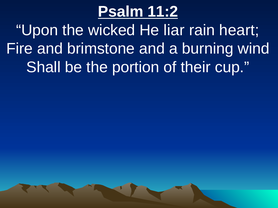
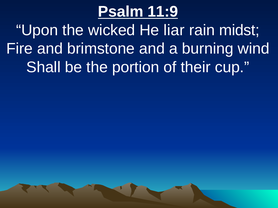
11:2: 11:2 -> 11:9 (163, 12)
heart: heart -> midst (239, 30)
